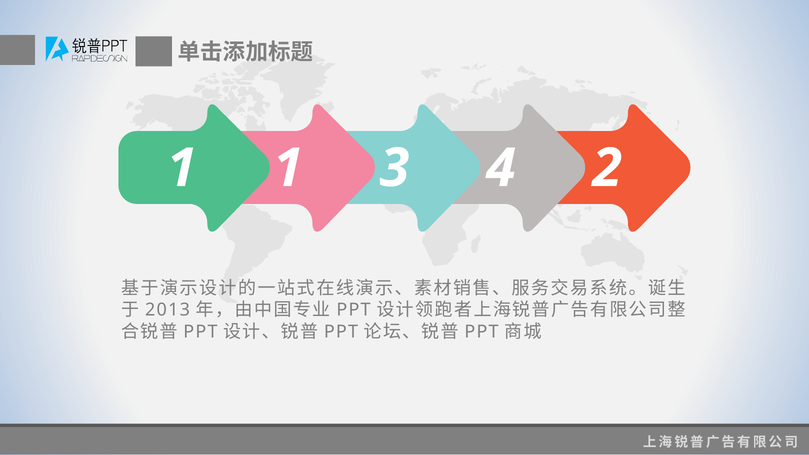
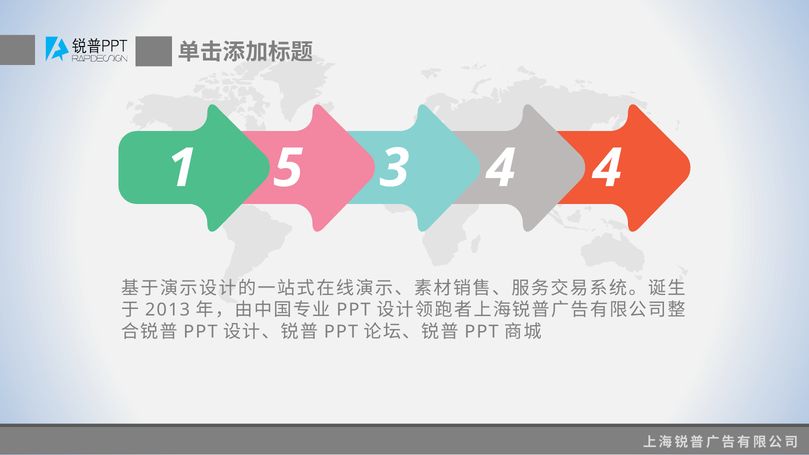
1 1: 1 -> 5 (288, 168)
4 2: 2 -> 4 (607, 168)
